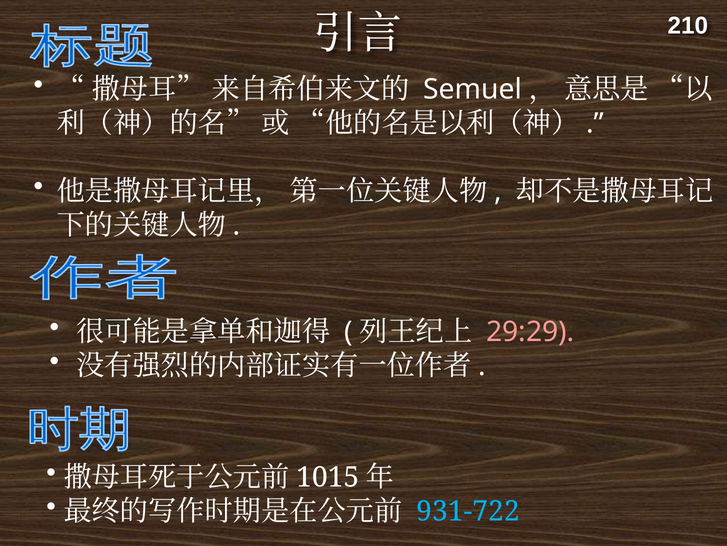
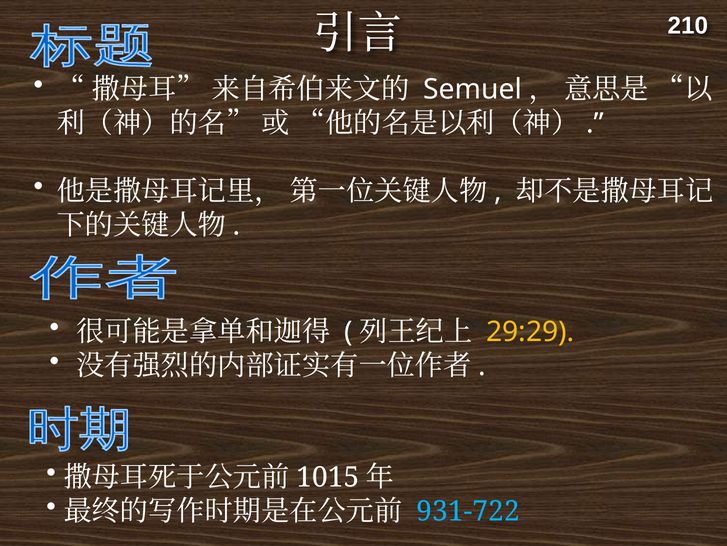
29:29 colour: pink -> yellow (530, 331)
